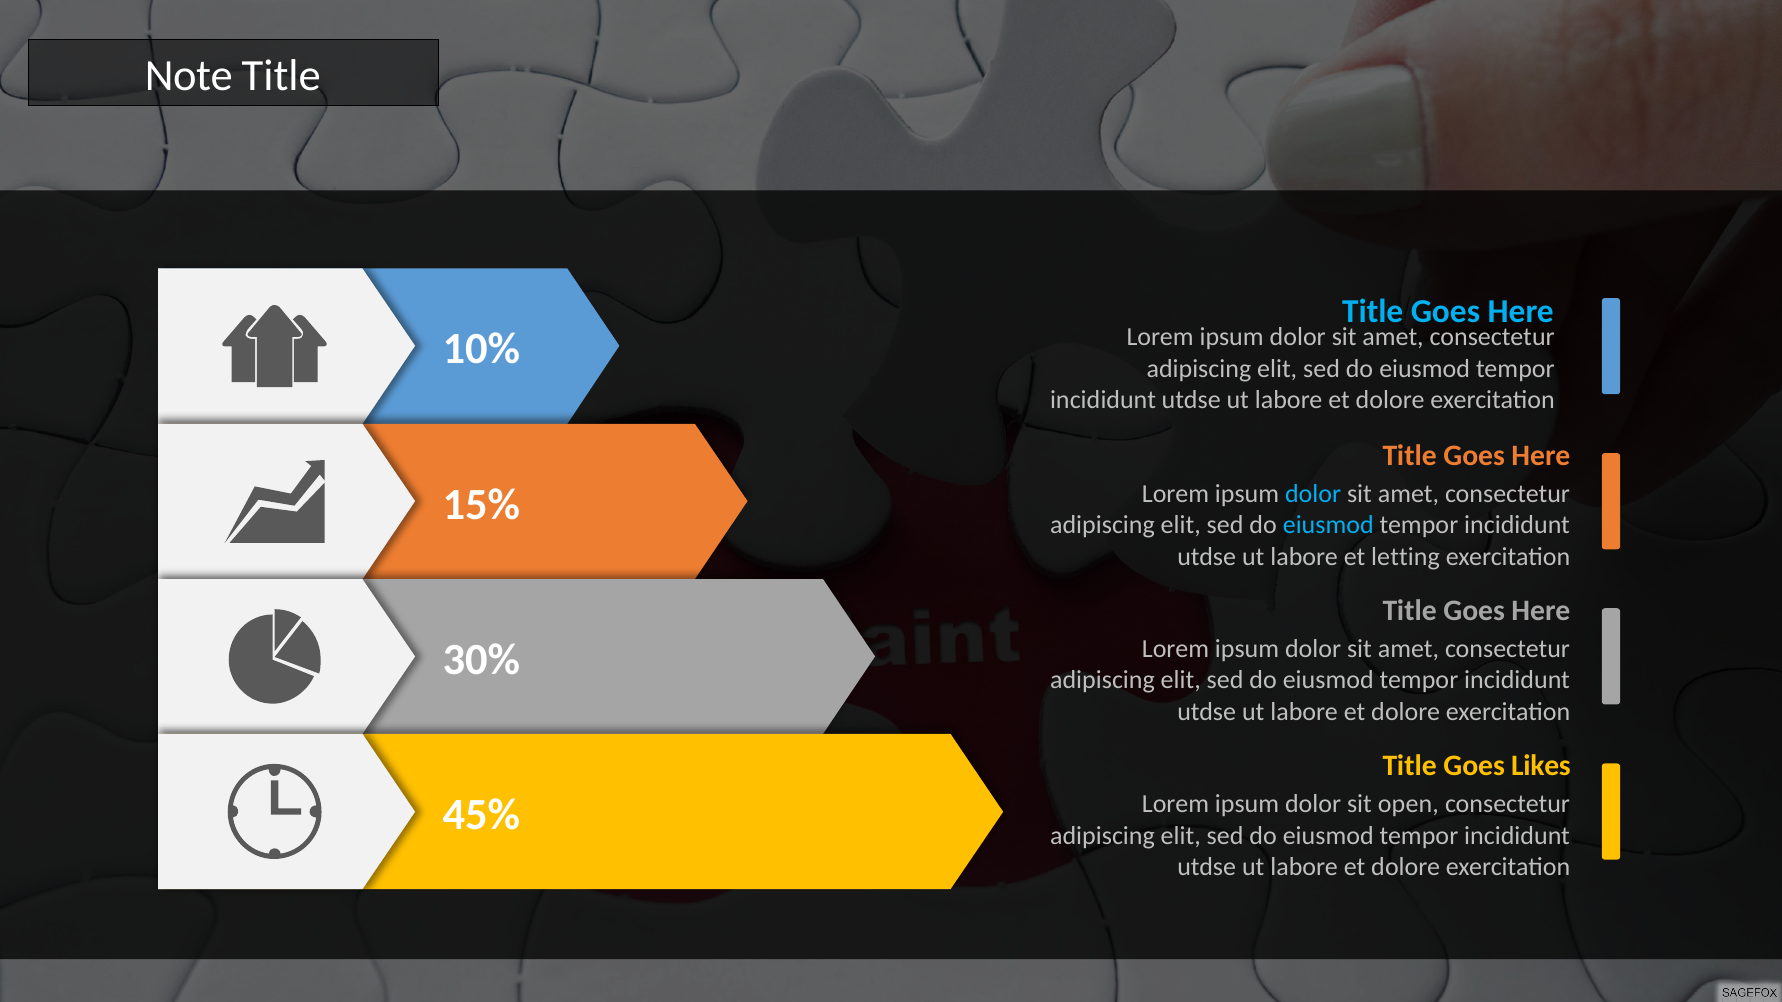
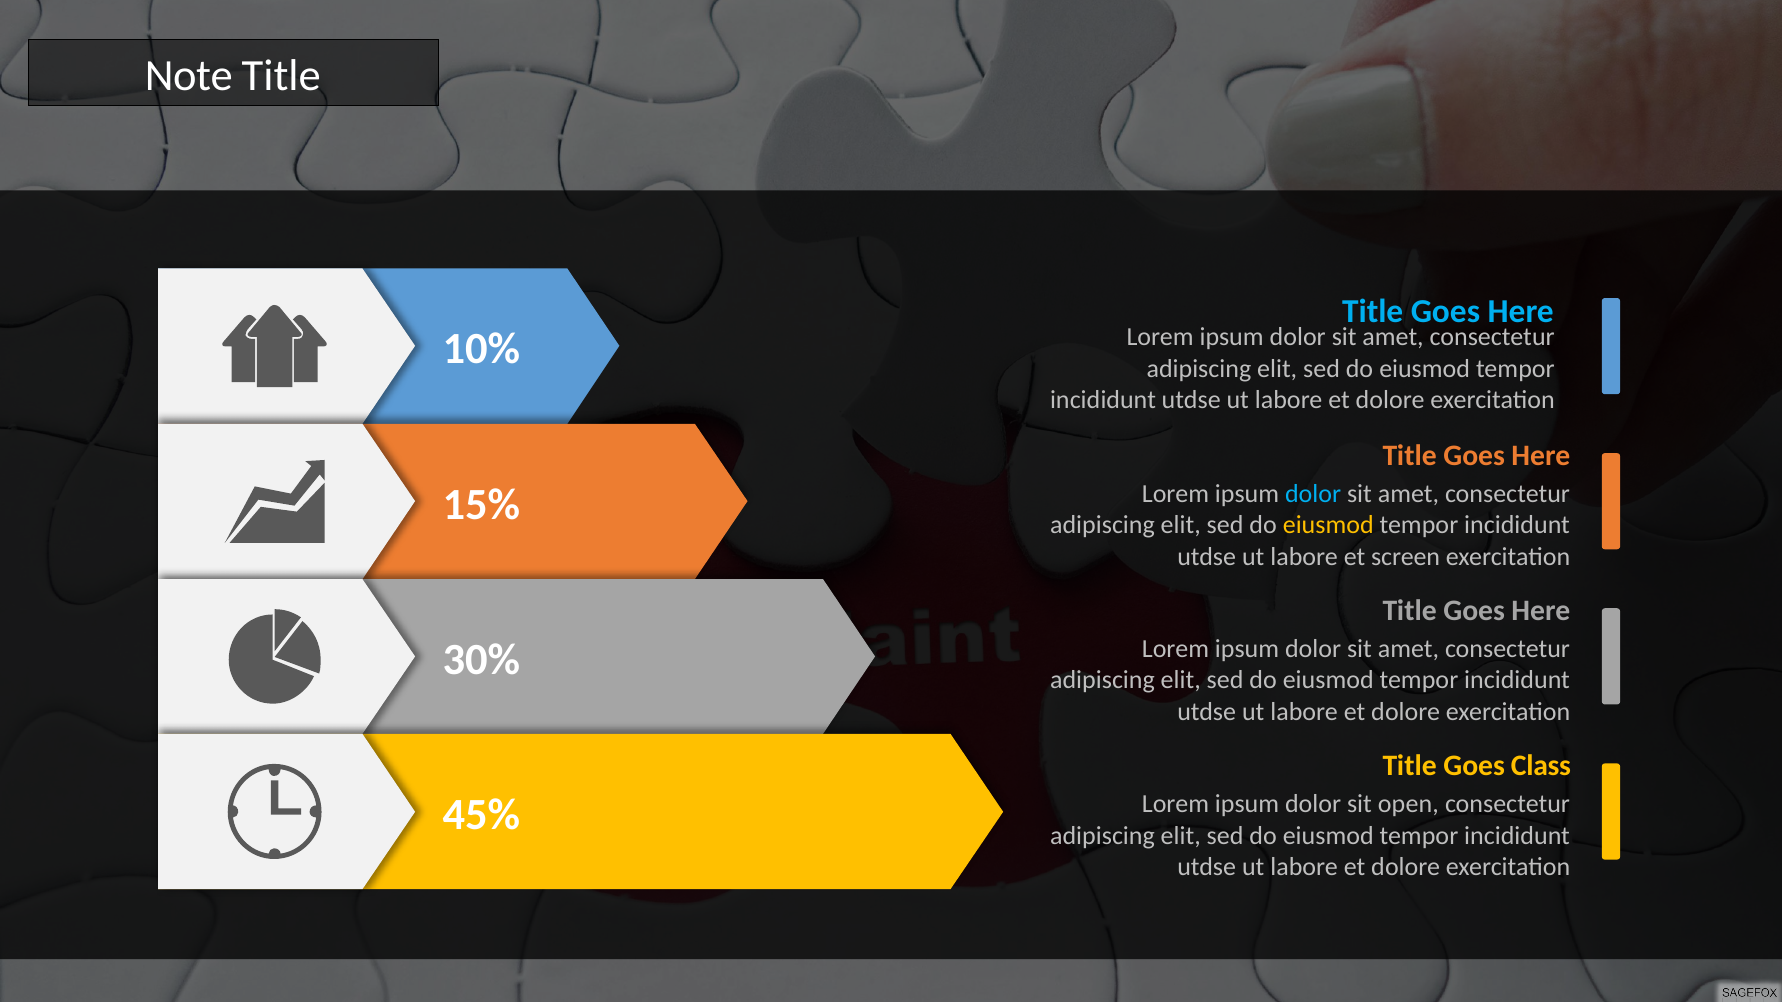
eiusmod colour: light blue -> yellow (1328, 525)
letting: letting -> screen (1406, 557)
Likes: Likes -> Class (1541, 766)
